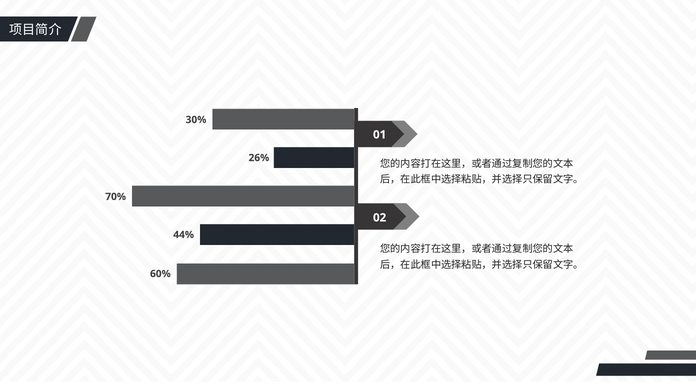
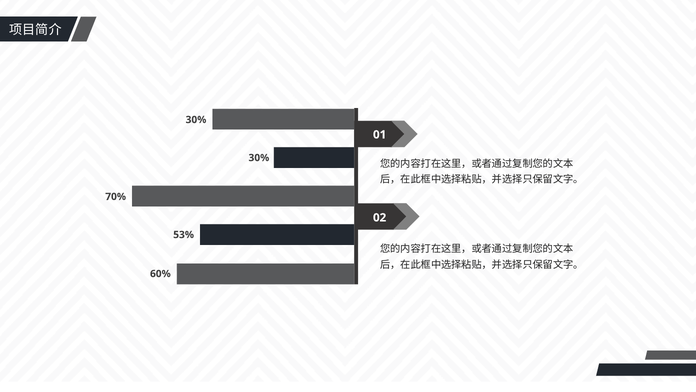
26%: 26% -> 30% (259, 158)
44%: 44% -> 53% (184, 234)
